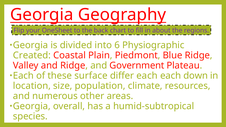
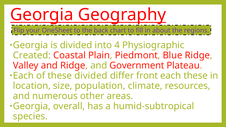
6: 6 -> 4 (117, 45)
these surface: surface -> divided (91, 76)
differ each: each -> front (147, 76)
each down: down -> these (196, 76)
